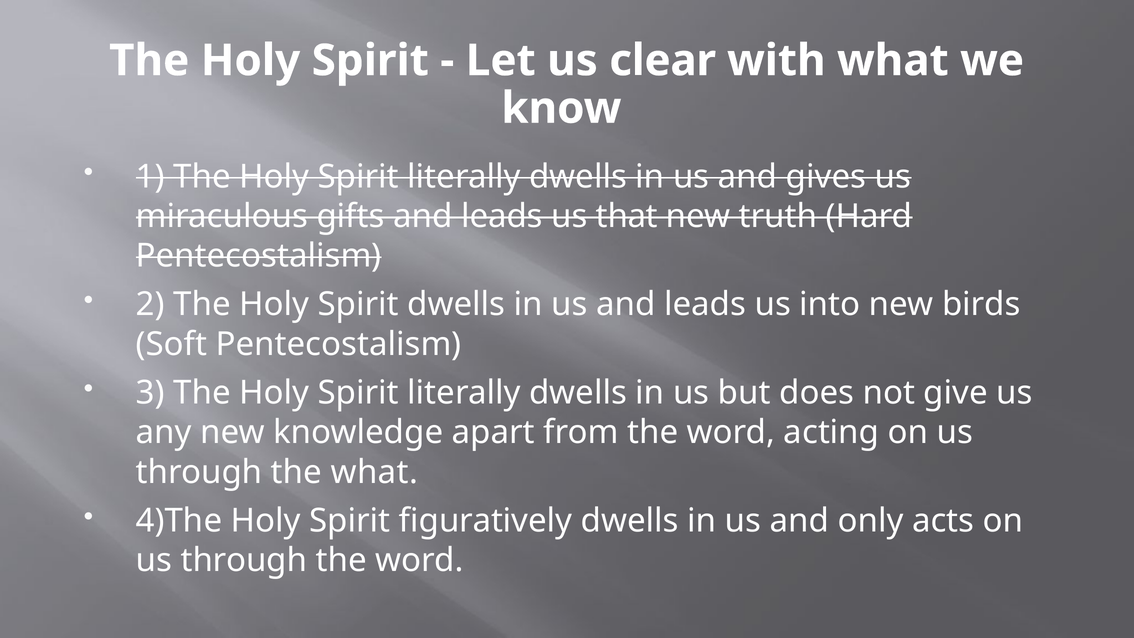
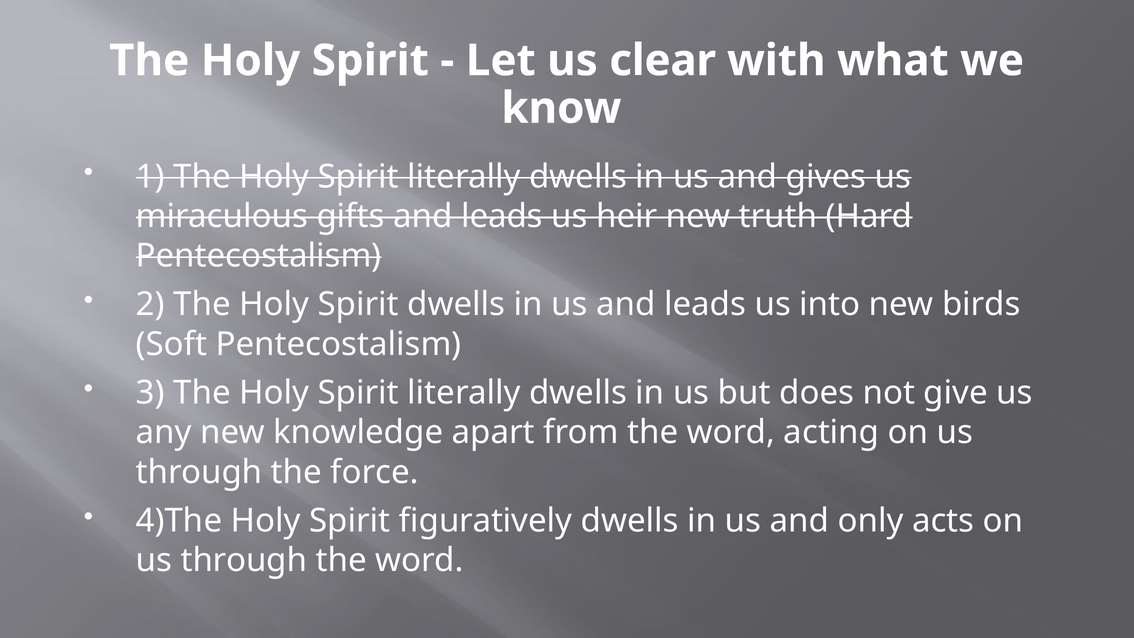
that: that -> heir (627, 216)
the what: what -> force (375, 472)
